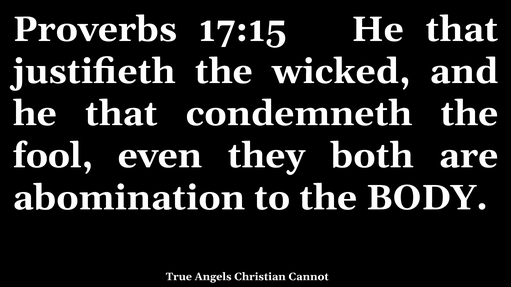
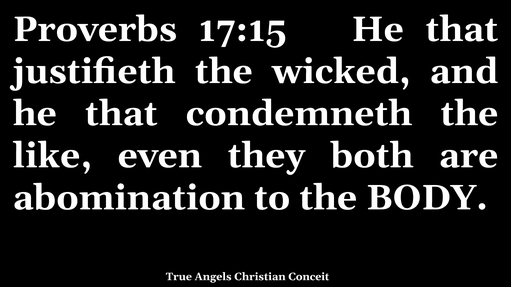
fool: fool -> like (52, 156)
Cannot: Cannot -> Conceit (309, 277)
